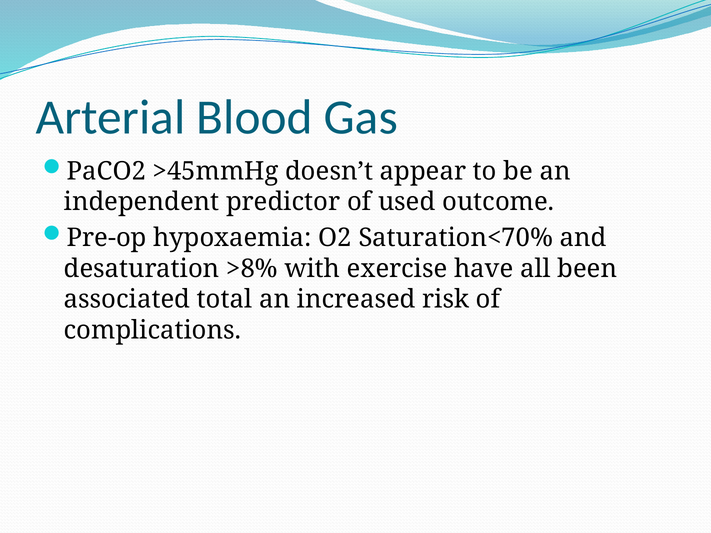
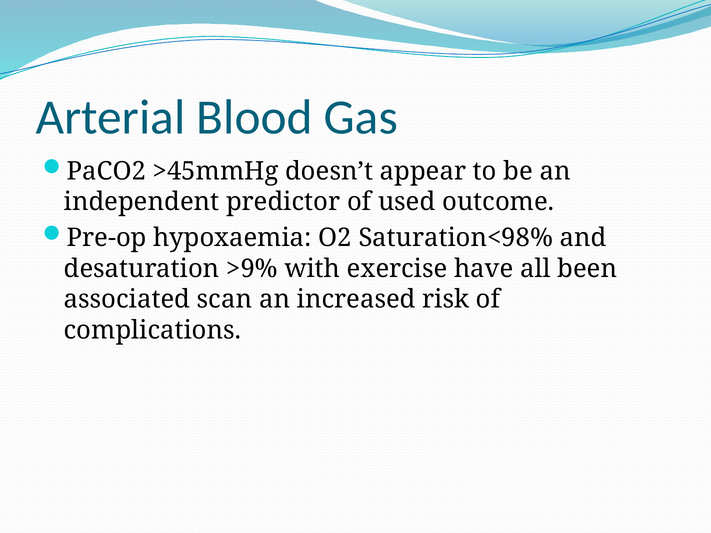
Saturation<70%: Saturation<70% -> Saturation<98% (456, 238)
>8%: >8% -> >9% (252, 269)
total: total -> scan (225, 299)
